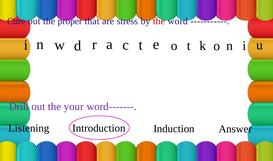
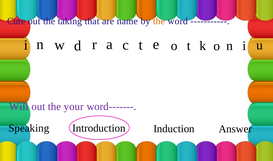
proper: proper -> taking (70, 21)
stress: stress -> name (127, 21)
the colour: red -> orange (159, 21)
Drill: Drill -> Will (19, 107)
Listening: Listening -> Speaking (29, 128)
